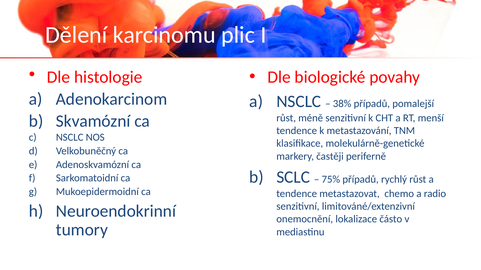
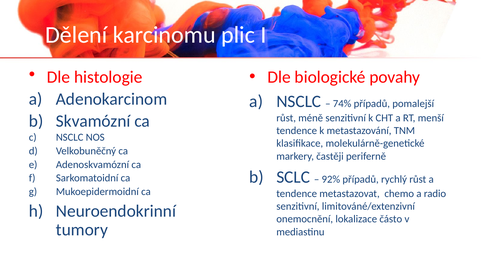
38%: 38% -> 74% (342, 104)
75%: 75% -> 92% (331, 180)
